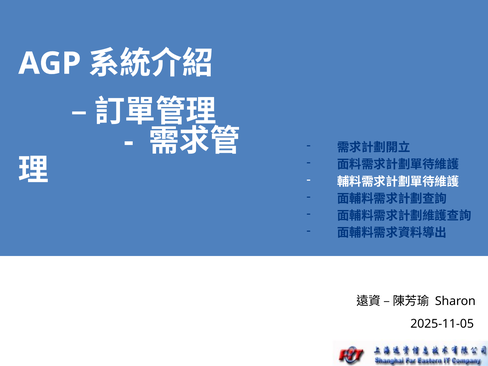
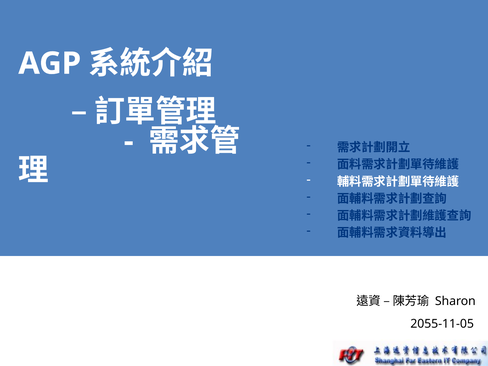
2025-11-05: 2025-11-05 -> 2055-11-05 (442, 324)
